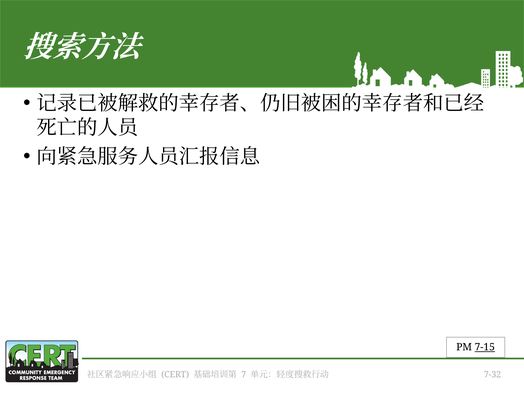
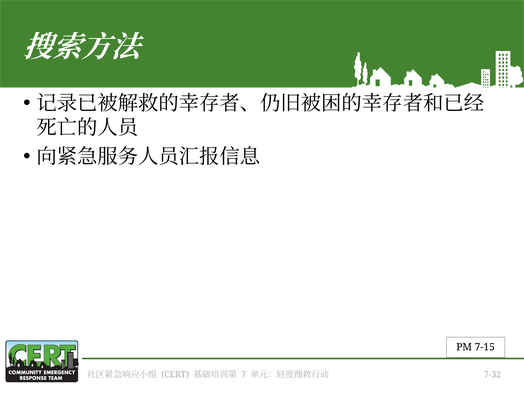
7-15 underline: present -> none (485, 347)
